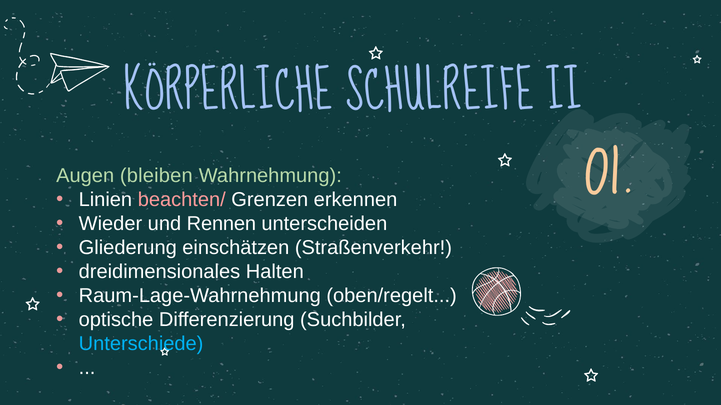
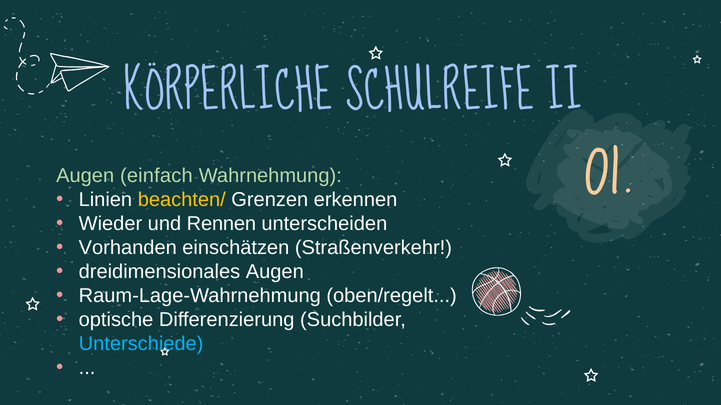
bleiben: bleiben -> einfach (156, 176)
beachten/ colour: pink -> yellow (182, 200)
Gliederung: Gliederung -> Vorhanden (128, 248)
dreidimensionales Halten: Halten -> Augen (275, 272)
